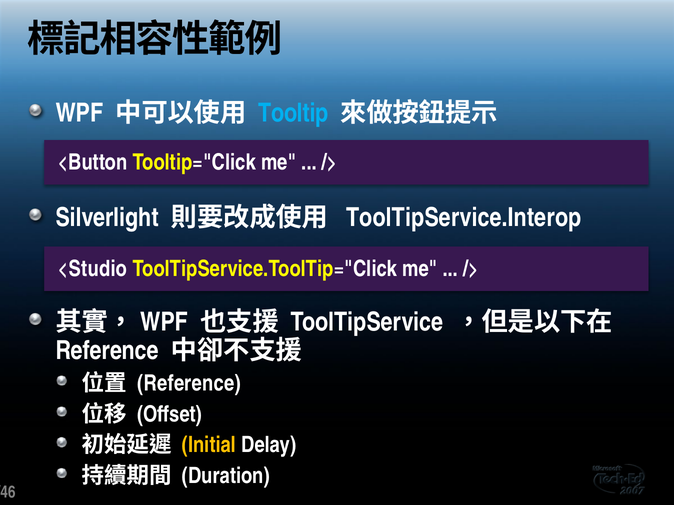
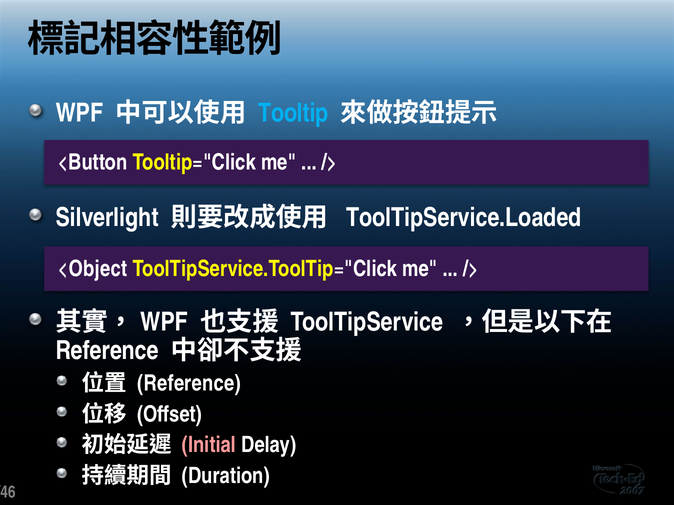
ToolTipService.Interop: ToolTipService.Interop -> ToolTipService.Loaded (464, 218)
<Studio: <Studio -> <Object (92, 269)
Initial colour: yellow -> pink (209, 445)
